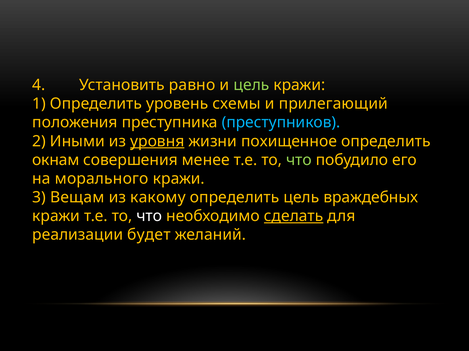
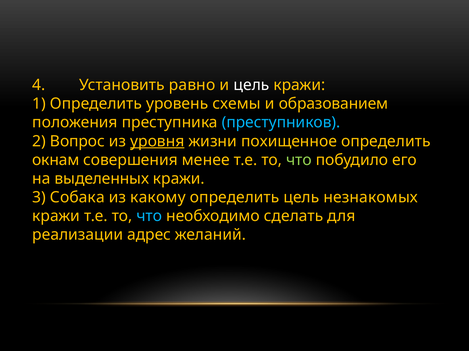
цель colour: light green -> white (251, 85)
прилегающий: прилегающий -> образованием (333, 104)
Иными: Иными -> Вопрос (77, 142)
морального: морального -> выделенных (102, 179)
Вещам: Вещам -> Собака (77, 198)
враждебных: враждебных -> незнакомых (371, 198)
что colour: white -> light blue (149, 217)
сделать underline: present -> none (294, 217)
будет: будет -> адрес (149, 235)
